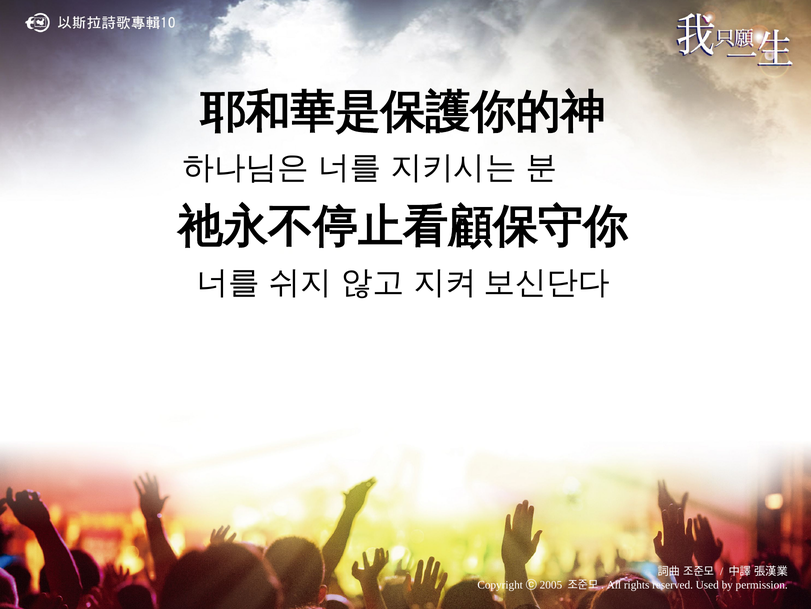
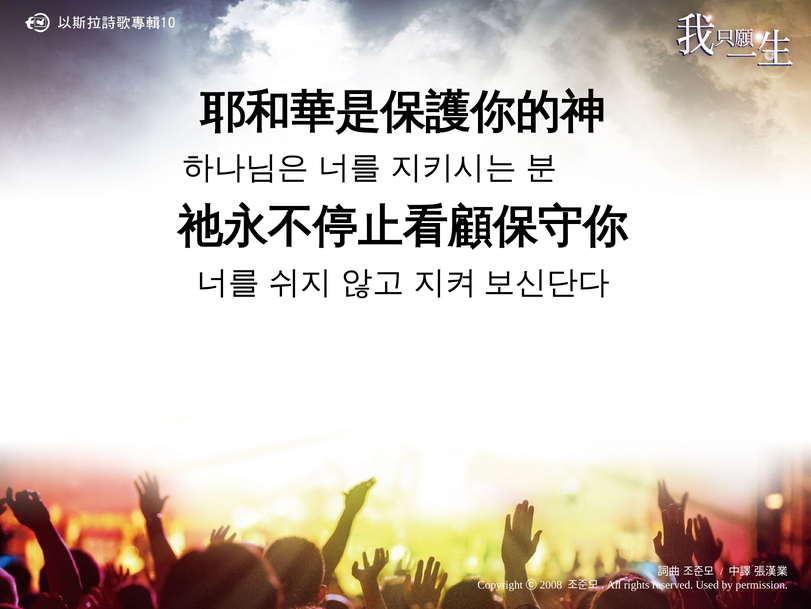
2005: 2005 -> 2008 (551, 584)
